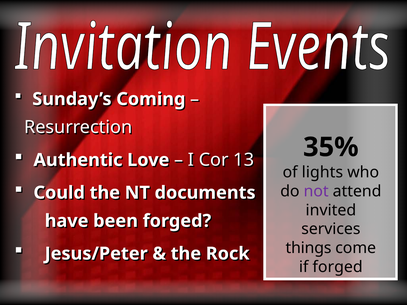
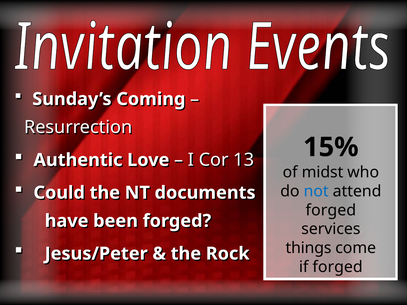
35%: 35% -> 15% (331, 147)
lights: lights -> midst (322, 172)
not colour: purple -> blue (316, 191)
invited: invited -> forged (331, 210)
